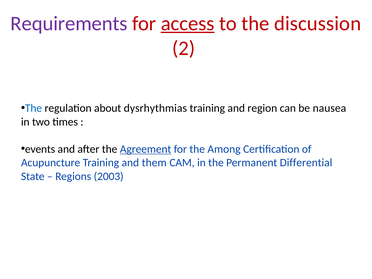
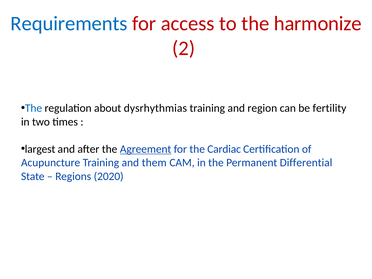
Requirements colour: purple -> blue (69, 23)
access underline: present -> none (188, 23)
discussion: discussion -> harmonize (318, 23)
nausea: nausea -> fertility (329, 108)
events: events -> largest (40, 149)
Among: Among -> Cardiac (224, 149)
2003: 2003 -> 2020 (109, 176)
